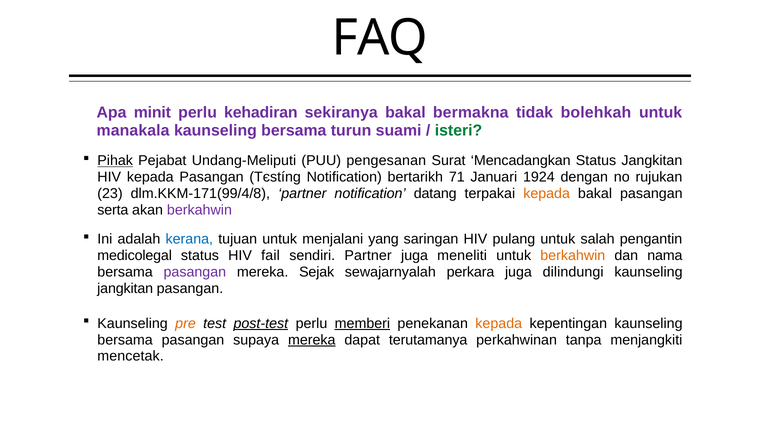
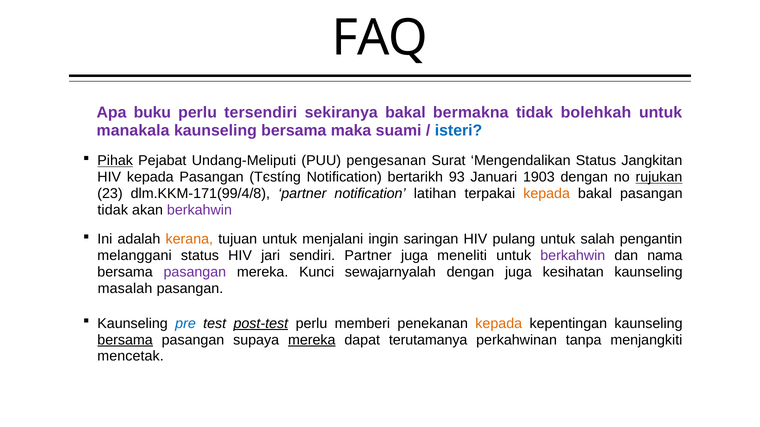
minit: minit -> buku (152, 112)
kehadiran: kehadiran -> tersendiri (261, 112)
turun: turun -> maka (351, 131)
isteri colour: green -> blue (459, 131)
Mencadangkan: Mencadangkan -> Mengendalikan (521, 161)
71: 71 -> 93 (457, 177)
1924: 1924 -> 1903 (539, 177)
rujukan underline: none -> present (659, 177)
datang: datang -> latihan (435, 194)
serta: serta -> tidak (113, 210)
kerana colour: blue -> orange (189, 239)
yang: yang -> ingin (383, 239)
medicolegal: medicolegal -> melanggani (135, 256)
fail: fail -> jari (271, 256)
berkahwin colour: orange -> purple (573, 256)
Sejak: Sejak -> Kunci (317, 272)
sewajarnyalah perkara: perkara -> dengan (470, 272)
dilindungi: dilindungi -> kesihatan (573, 272)
jangkitan: jangkitan -> masalah (125, 289)
pre colour: orange -> blue (186, 324)
memberi underline: present -> none (362, 324)
bersama underline: none -> present (125, 340)
